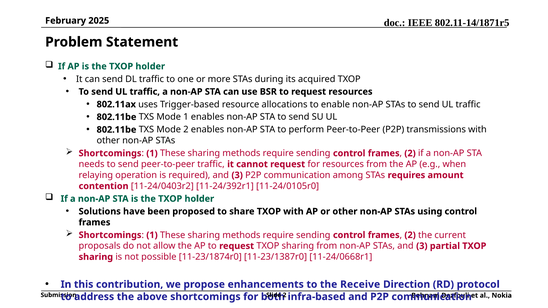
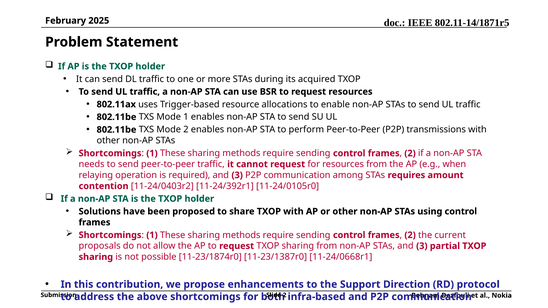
Receive: Receive -> Support (360, 285)
